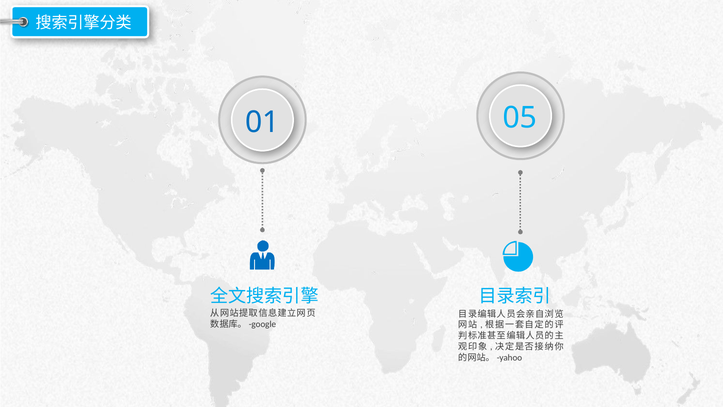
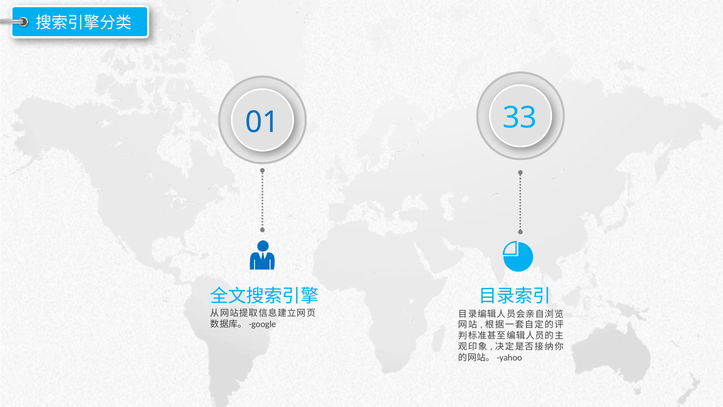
05: 05 -> 33 (520, 117)
